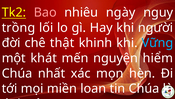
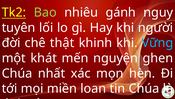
Bao colour: pink -> light green (45, 12)
ngày: ngày -> gánh (121, 12)
trồng: trồng -> tuyên (19, 28)
hiểm: hiểm -> ghen (158, 58)
